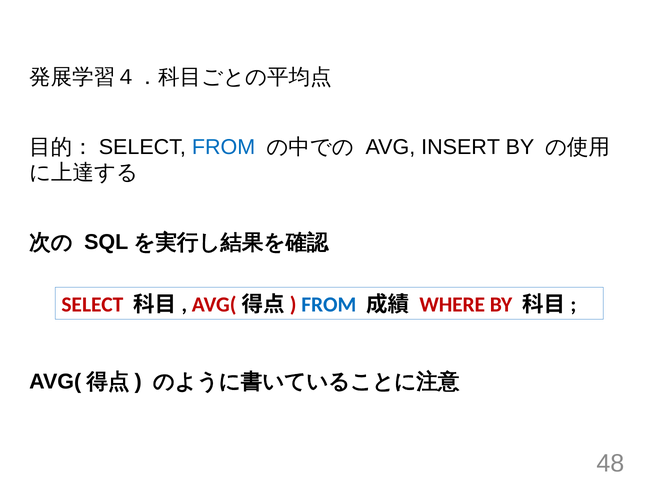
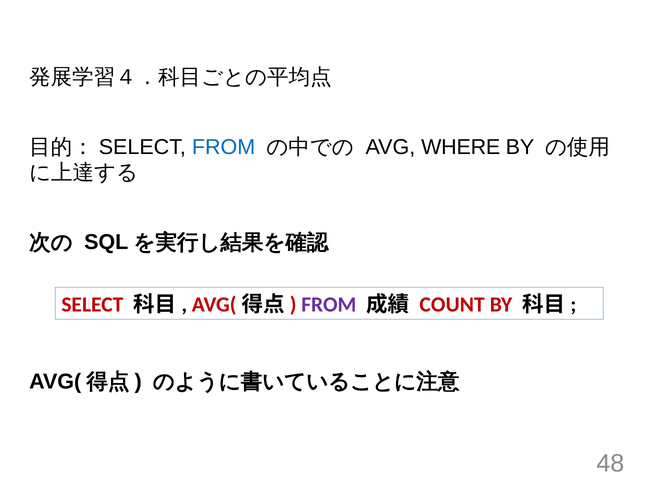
INSERT: INSERT -> WHERE (461, 147)
FROM colour: blue -> purple (329, 305)
WHERE: WHERE -> COUNT (452, 305)
